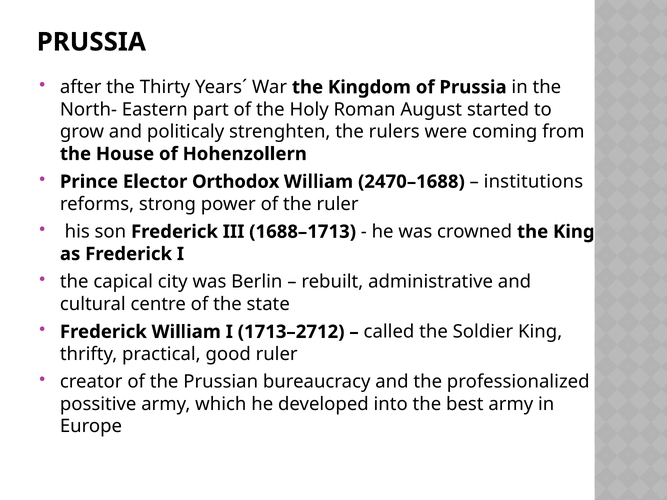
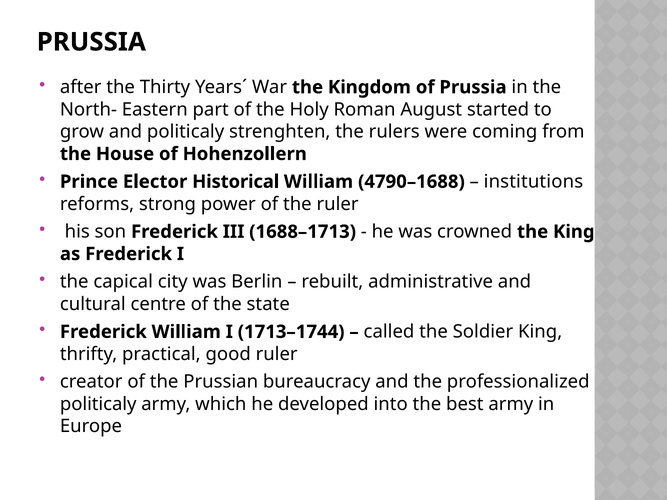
Orthodox: Orthodox -> Historical (236, 182)
2470–1688: 2470–1688 -> 4790–1688 (411, 182)
1713–2712: 1713–2712 -> 1713–1744 (291, 332)
possitive: possitive -> politicaly (98, 404)
